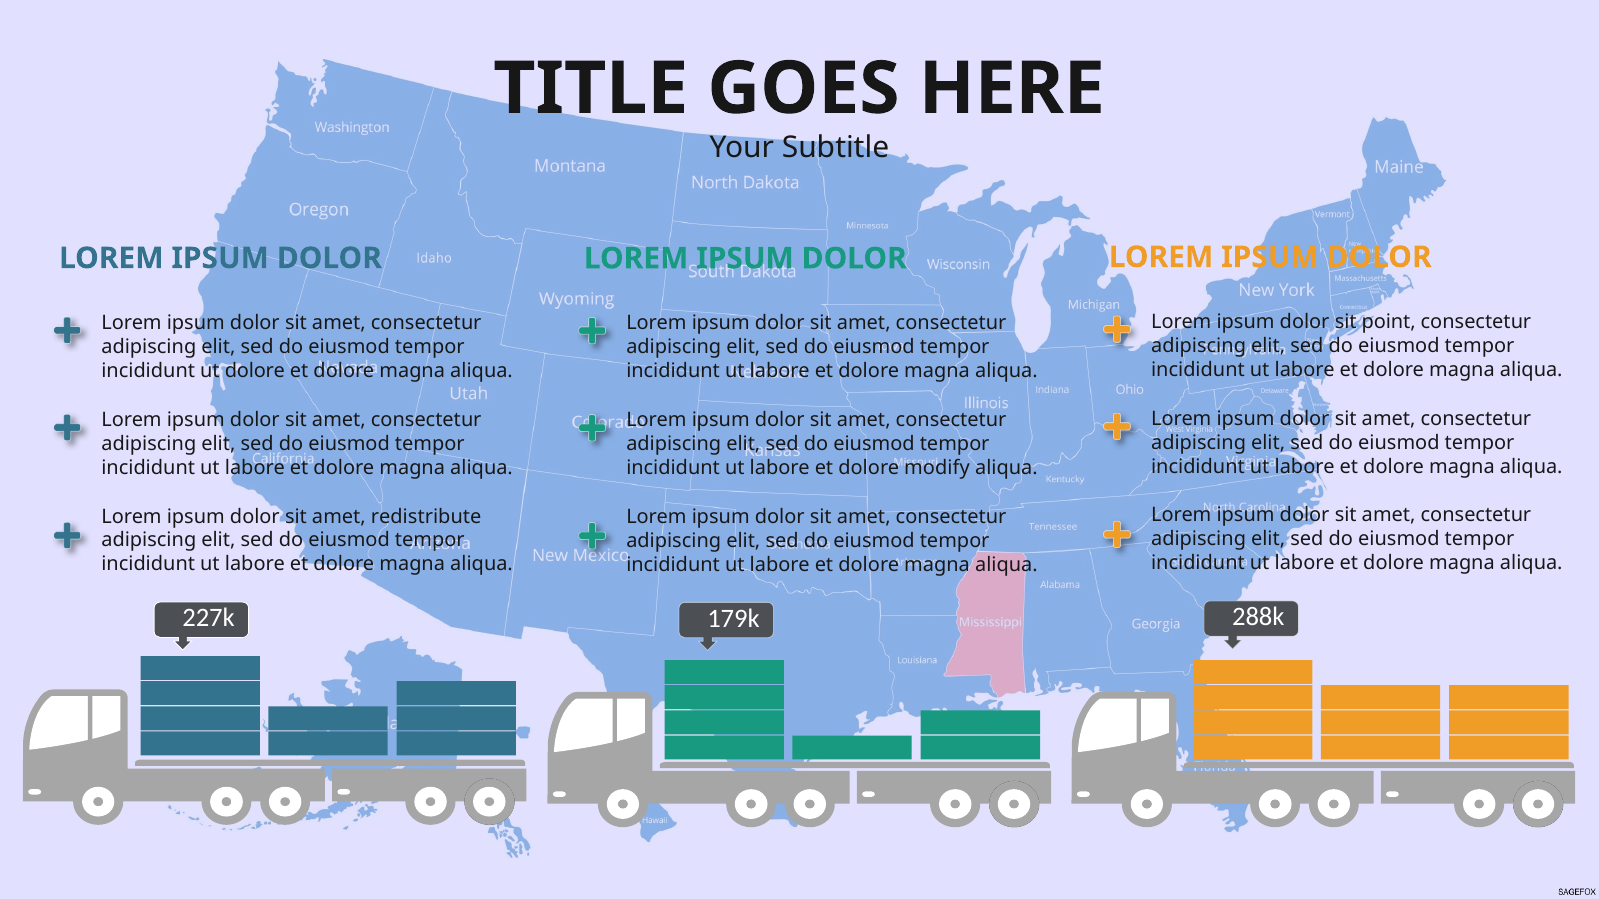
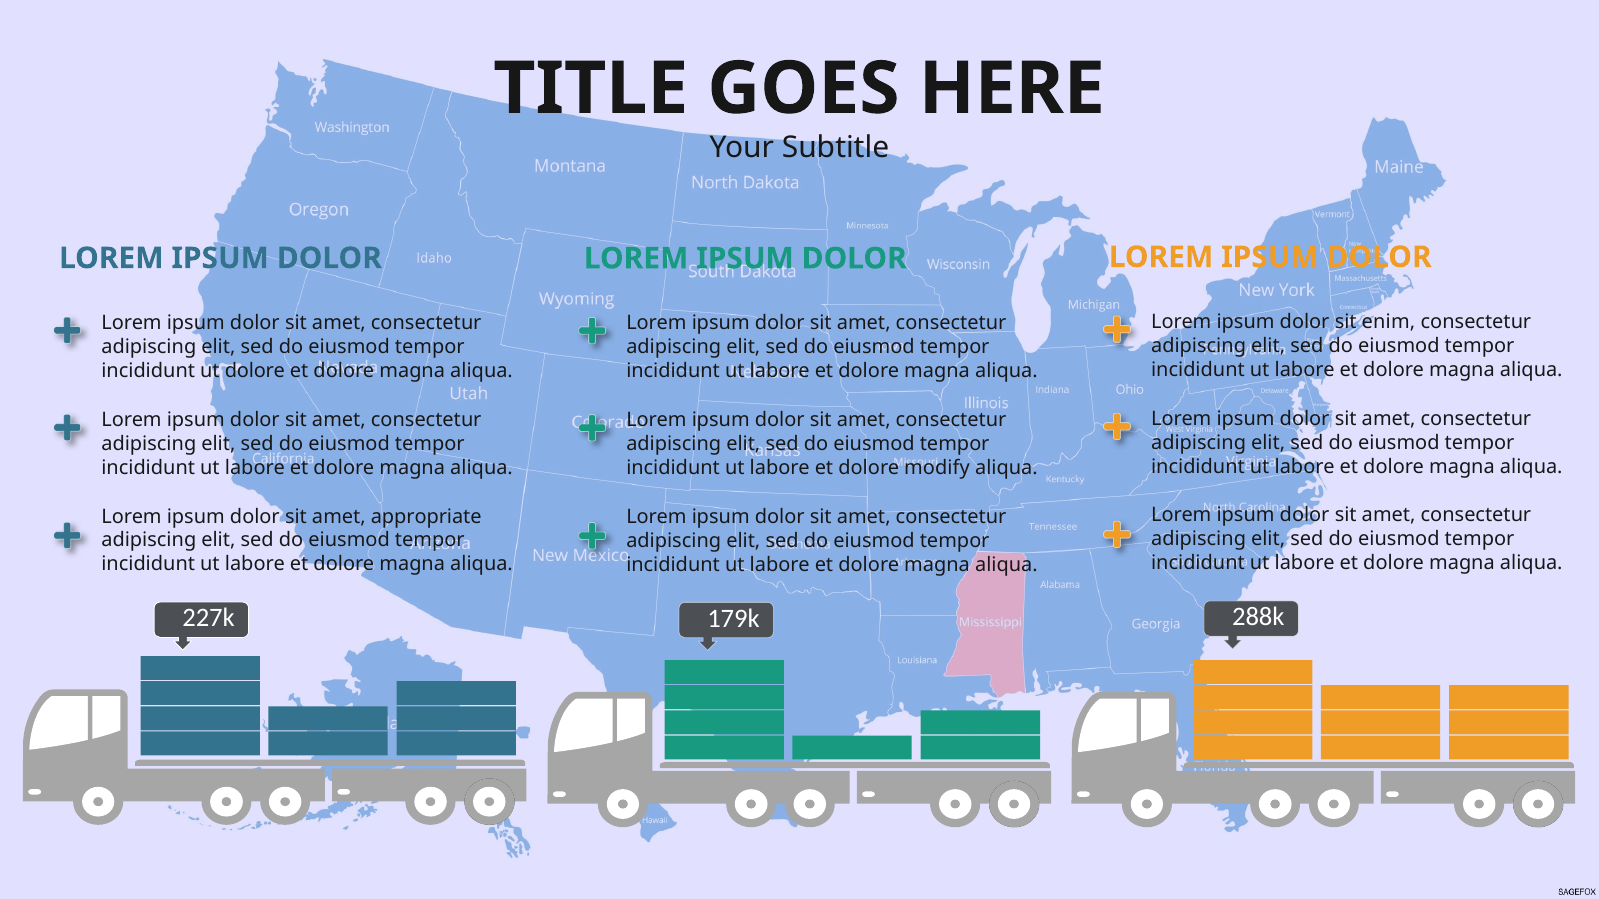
point: point -> enim (1389, 322)
redistribute: redistribute -> appropriate (426, 517)
